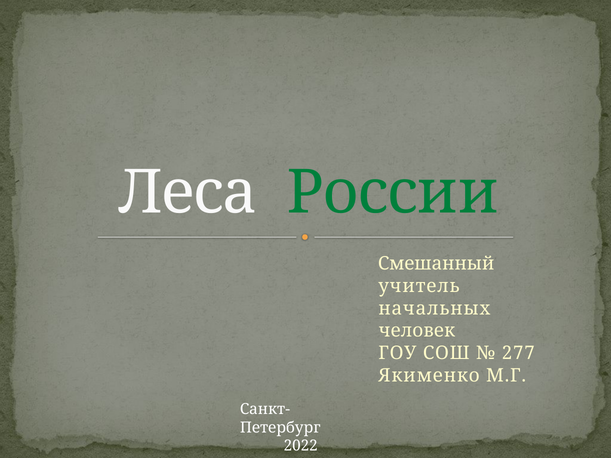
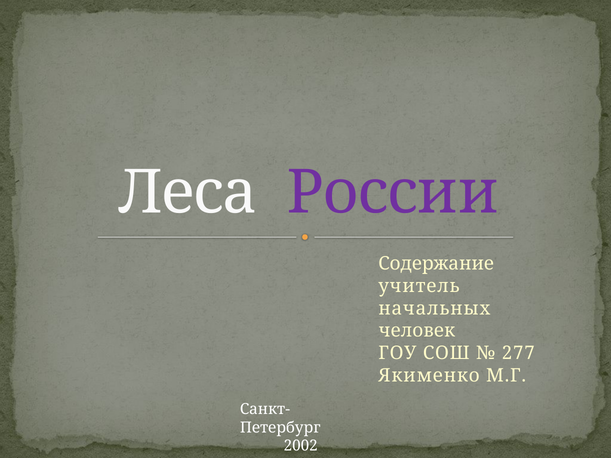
России colour: green -> purple (393, 193)
Смешанный: Смешанный -> Содержание (436, 264)
2022: 2022 -> 2002 (301, 446)
